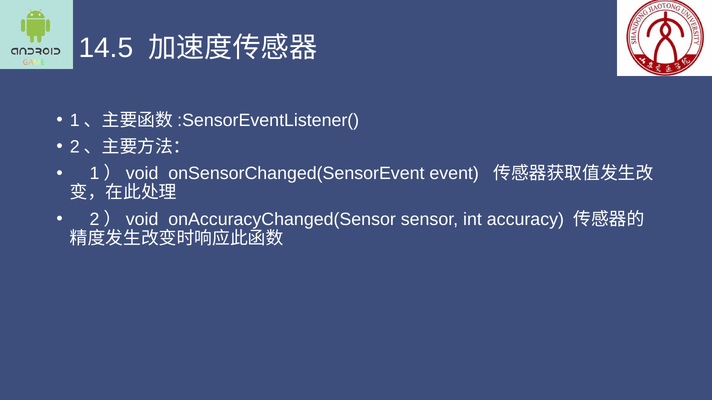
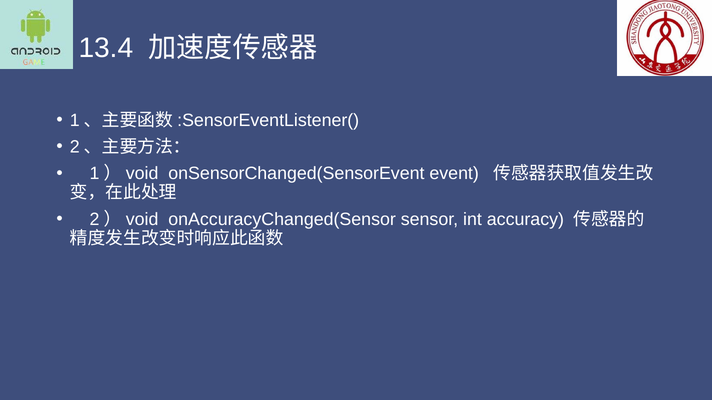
14.5: 14.5 -> 13.4 (106, 48)
